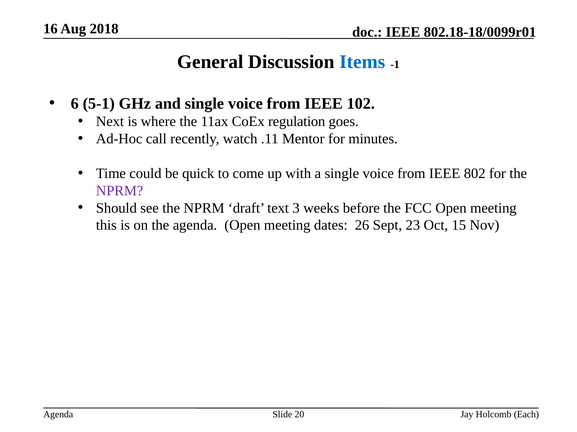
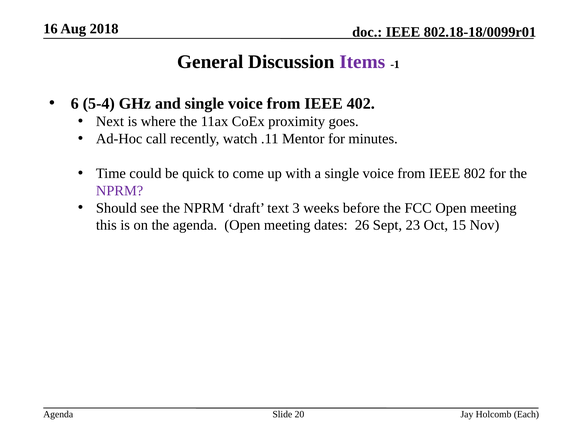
Items colour: blue -> purple (362, 62)
5-1: 5-1 -> 5-4 (99, 104)
102: 102 -> 402 (361, 104)
regulation: regulation -> proximity (297, 122)
